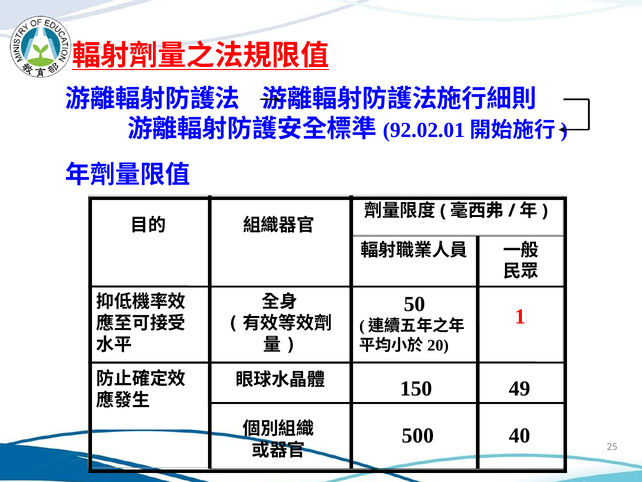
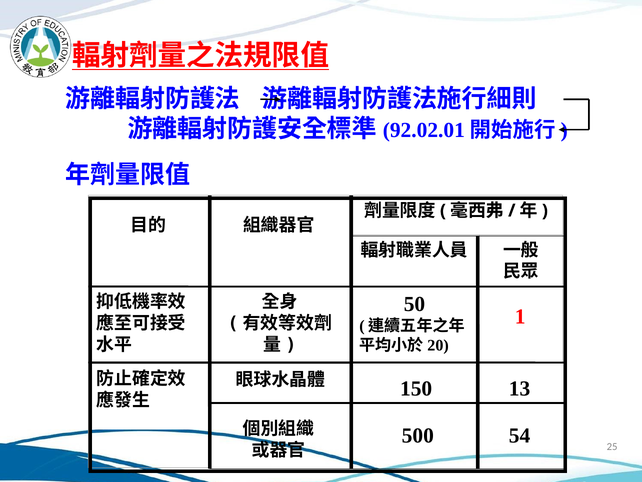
49: 49 -> 13 (520, 388)
40: 40 -> 54 (520, 435)
